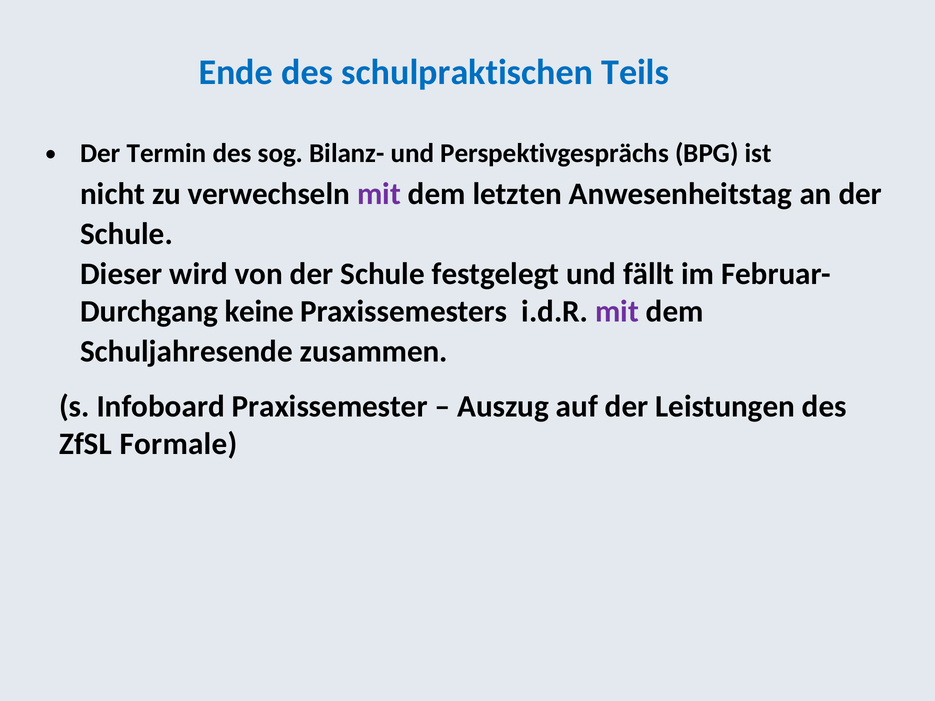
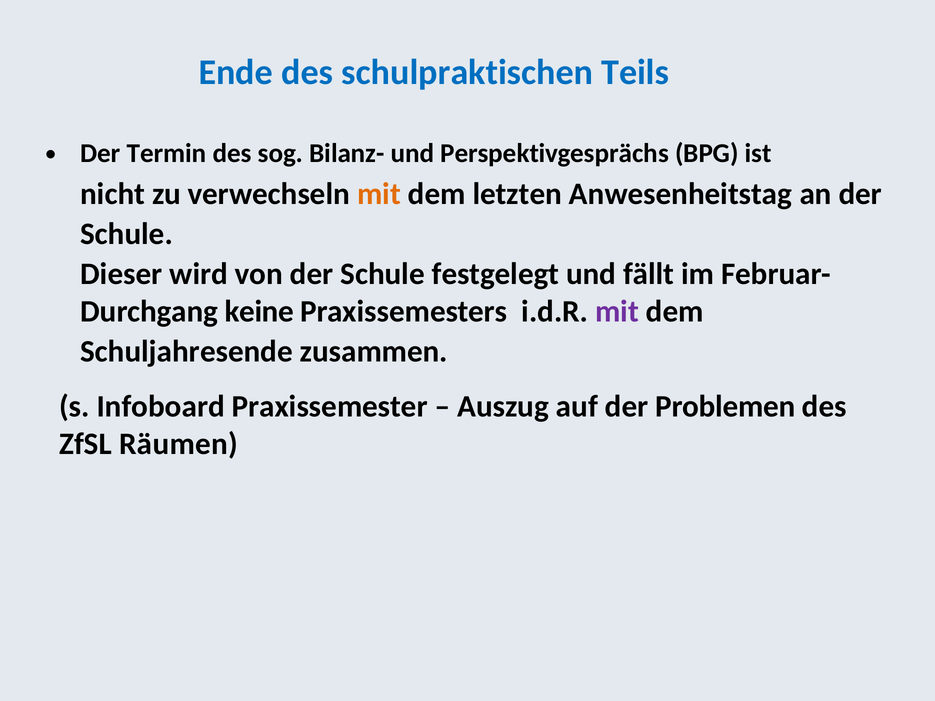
mit colour: purple -> orange (379, 194)
Leistungen: Leistungen -> Problemen (725, 406)
Formale: Formale -> Räumen (179, 444)
